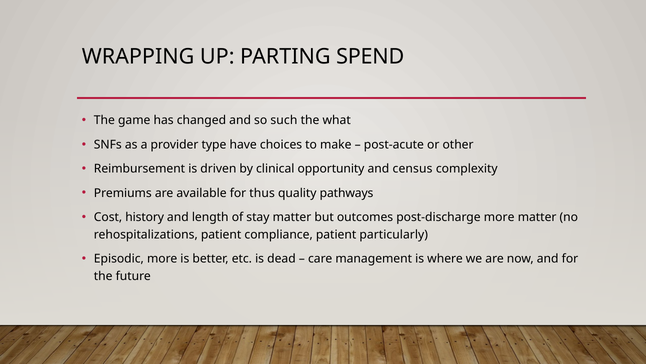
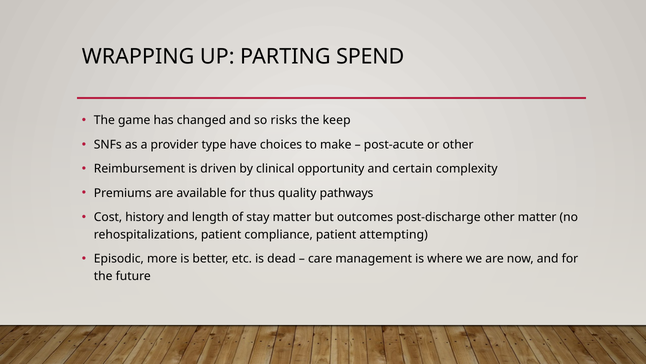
such: such -> risks (284, 120)
what: what -> keep (337, 120)
census: census -> certain (413, 169)
post-discharge more: more -> other (499, 217)
particularly: particularly -> attempting (394, 234)
